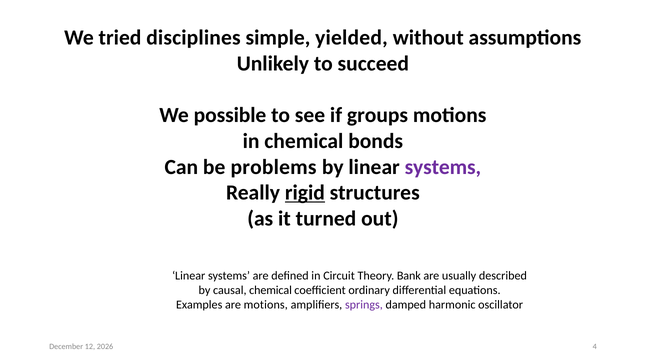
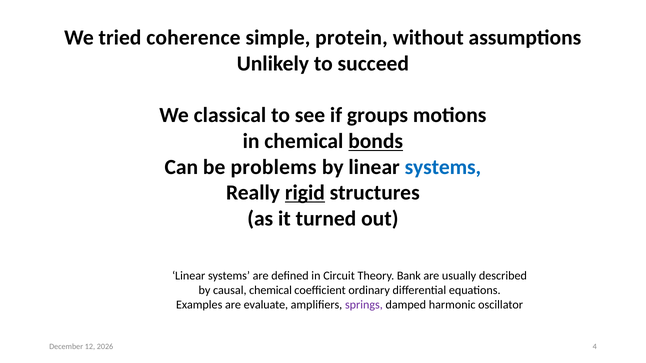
disciplines: disciplines -> coherence (193, 38)
yielded: yielded -> protein (351, 38)
possible: possible -> classical (230, 115)
bonds underline: none -> present (376, 141)
systems colour: purple -> blue (443, 167)
are motions: motions -> evaluate (266, 305)
